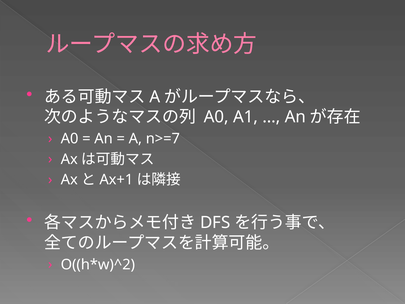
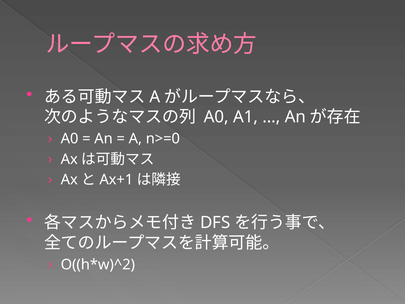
n>=7: n>=7 -> n>=0 (163, 139)
